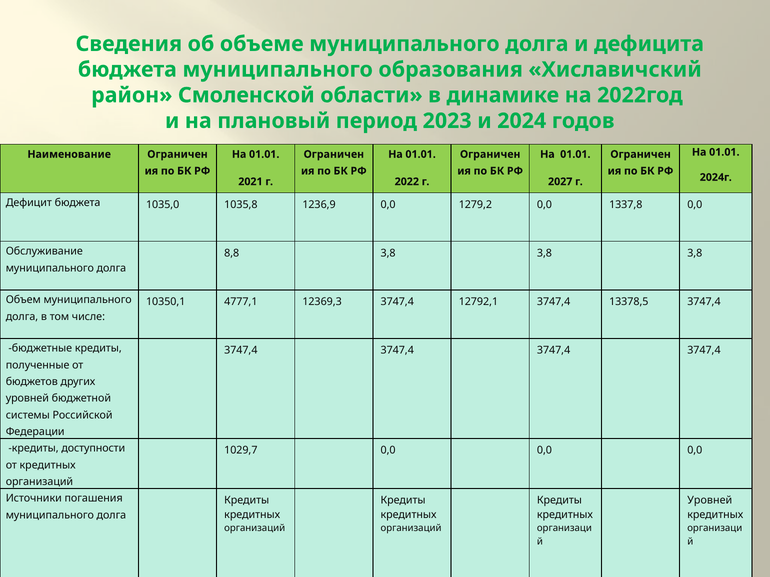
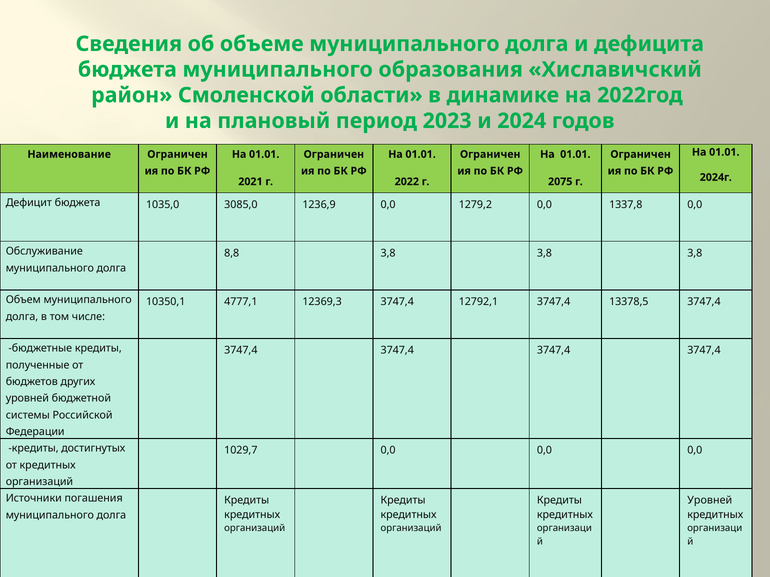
2027: 2027 -> 2075 (560, 182)
1035,8: 1035,8 -> 3085,0 (241, 205)
доступности: доступности -> достигнутых (93, 449)
